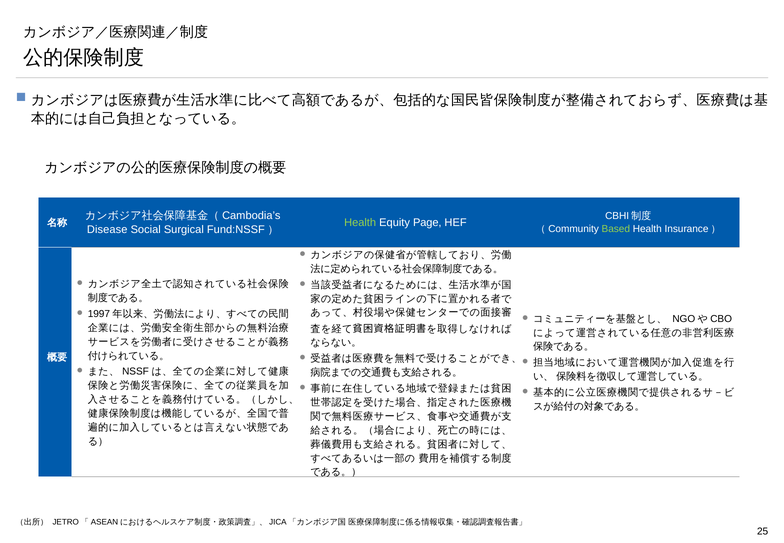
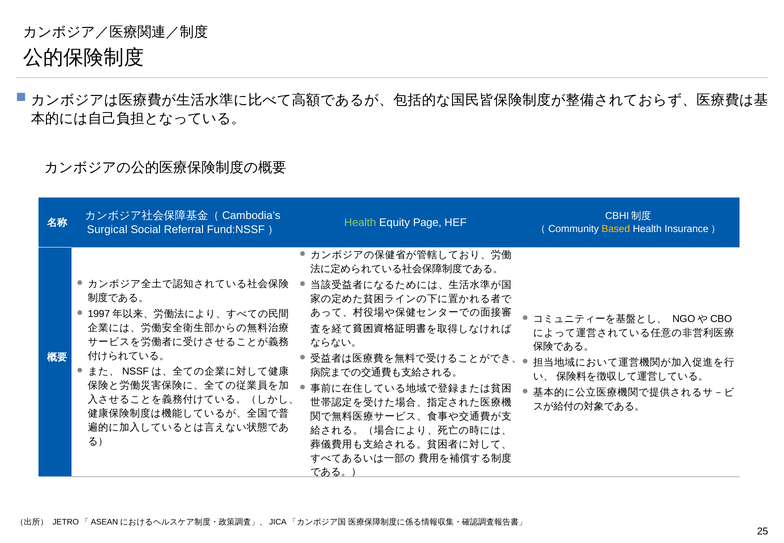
Based colour: light green -> yellow (616, 229)
Disease: Disease -> Surgical (107, 229)
Surgical: Surgical -> Referral (184, 229)
